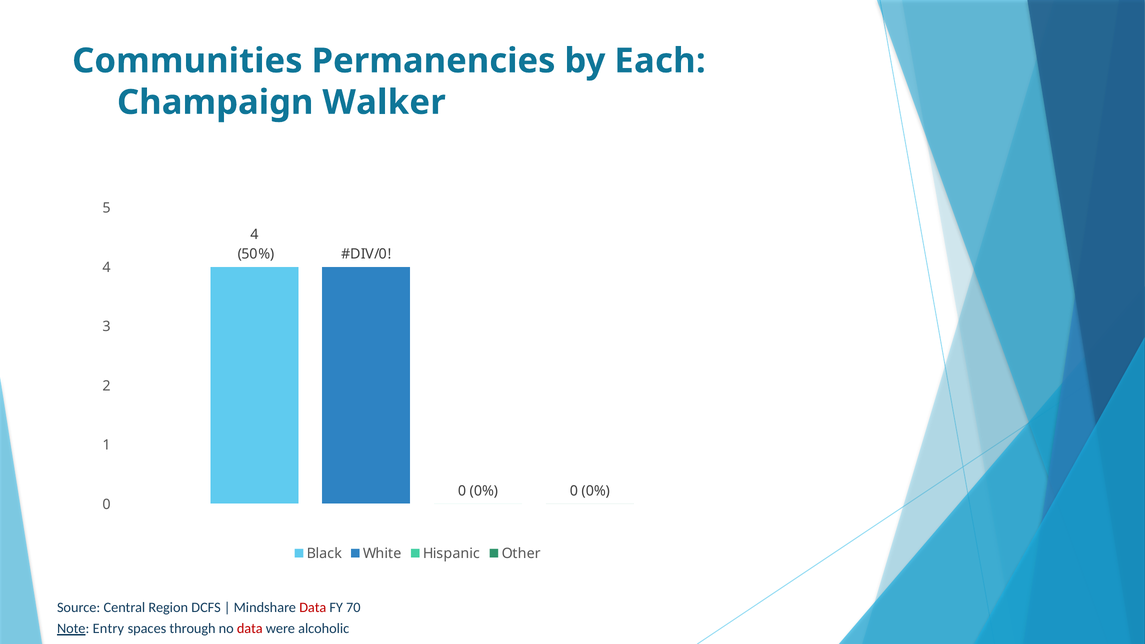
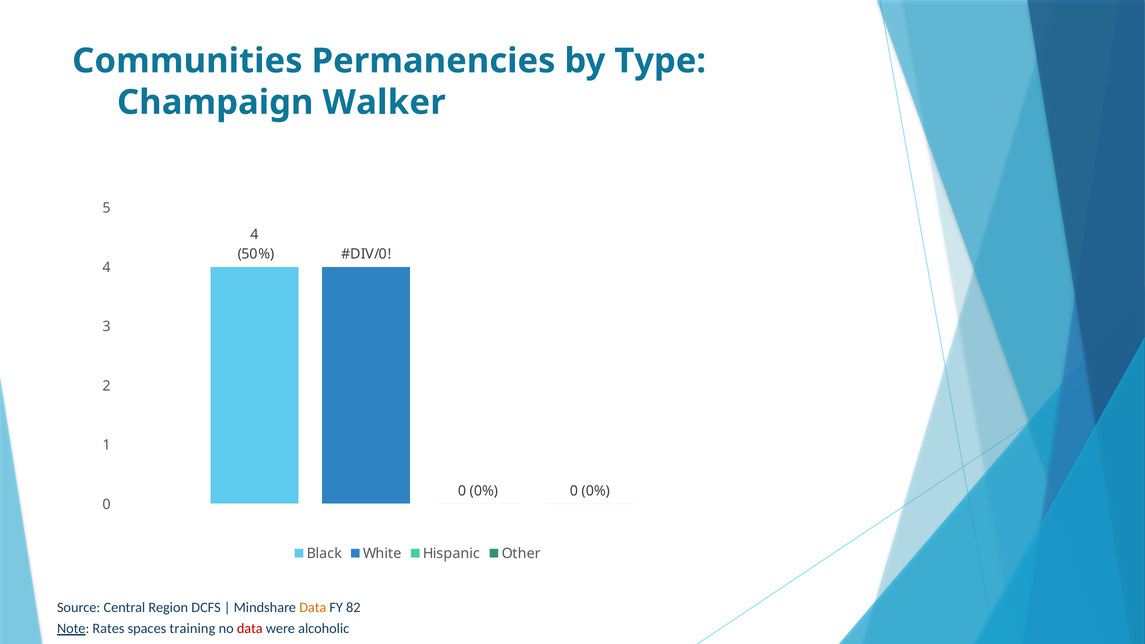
Each: Each -> Type (660, 61)
Data colour: red -> orange (313, 608)
70: 70 -> 82 (353, 608)
Entry: Entry -> Rates (108, 628)
through: through -> training (192, 628)
